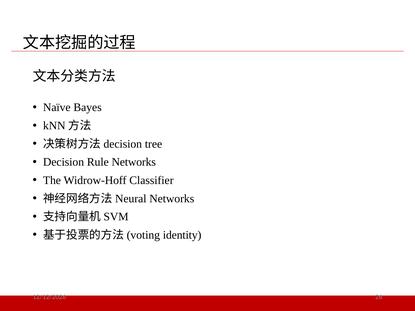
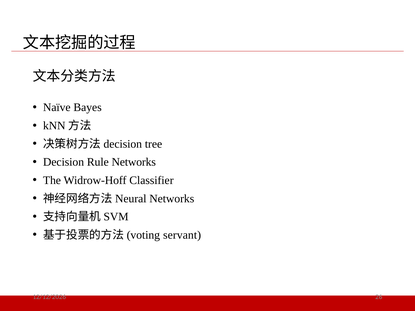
identity: identity -> servant (182, 235)
